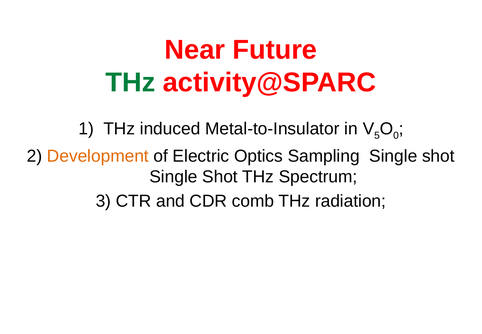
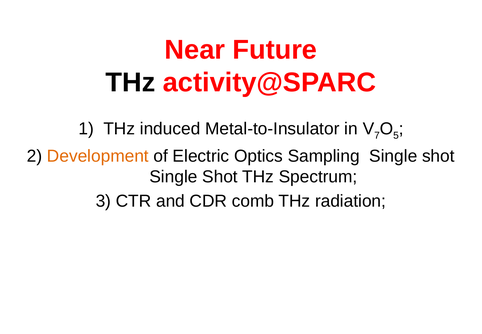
THz colour: green -> black (130, 83)
5: 5 -> 7 (377, 135)
0: 0 -> 5 (396, 135)
